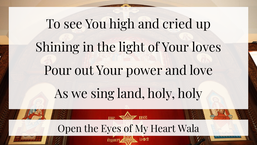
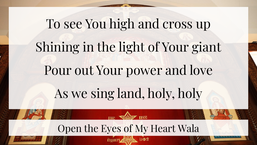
cried: cried -> cross (178, 24)
loves: loves -> giant (207, 47)
